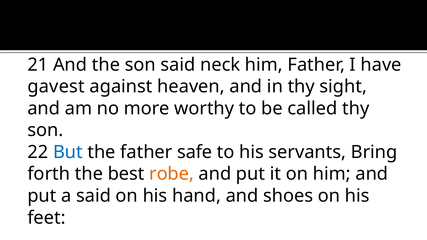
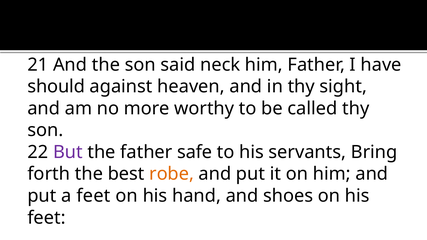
gavest: gavest -> should (56, 87)
But colour: blue -> purple (68, 152)
a said: said -> feet (93, 196)
